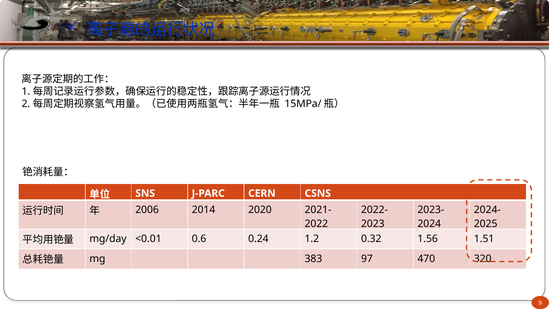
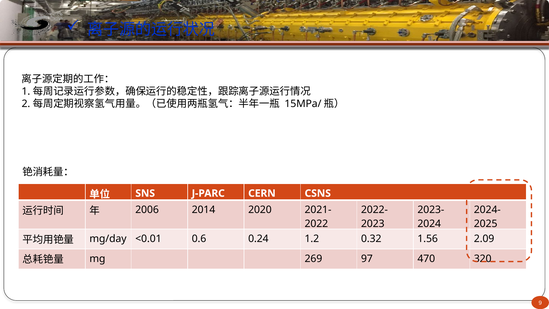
1.51: 1.51 -> 2.09 (484, 239)
383: 383 -> 269 (313, 258)
